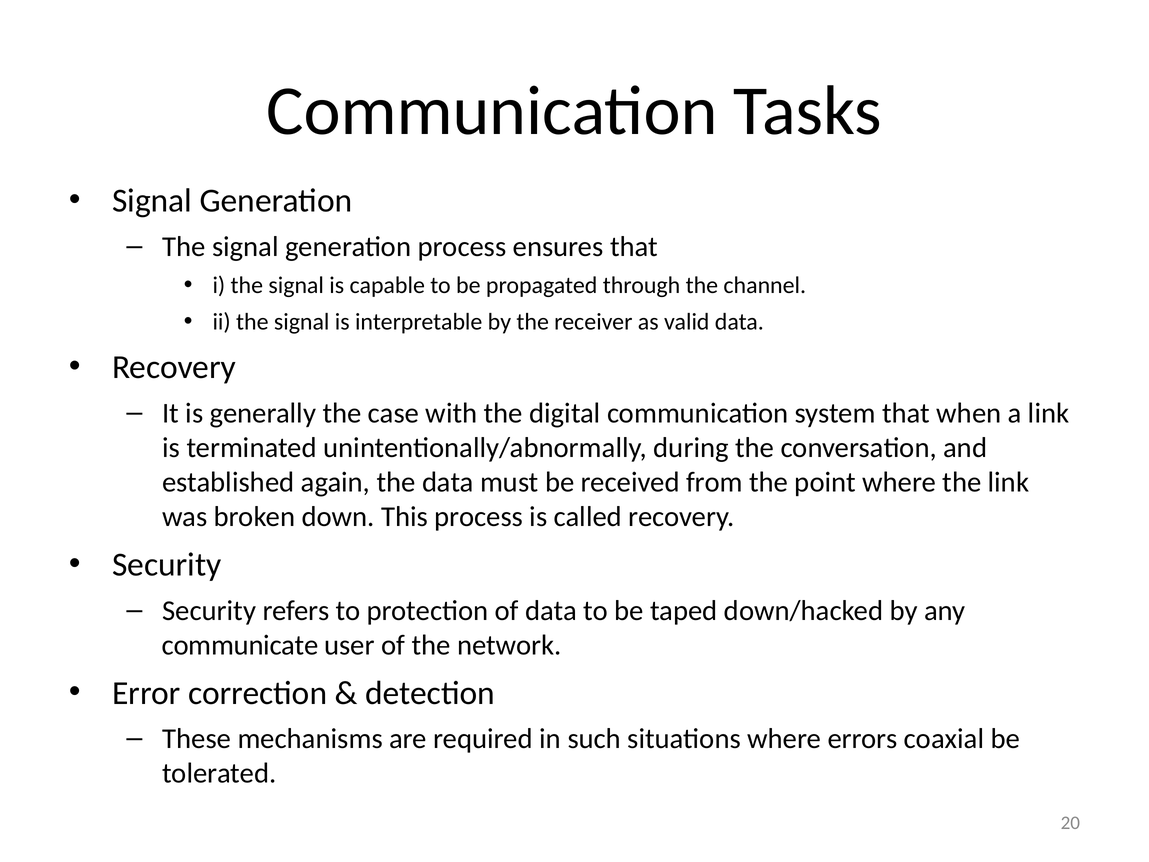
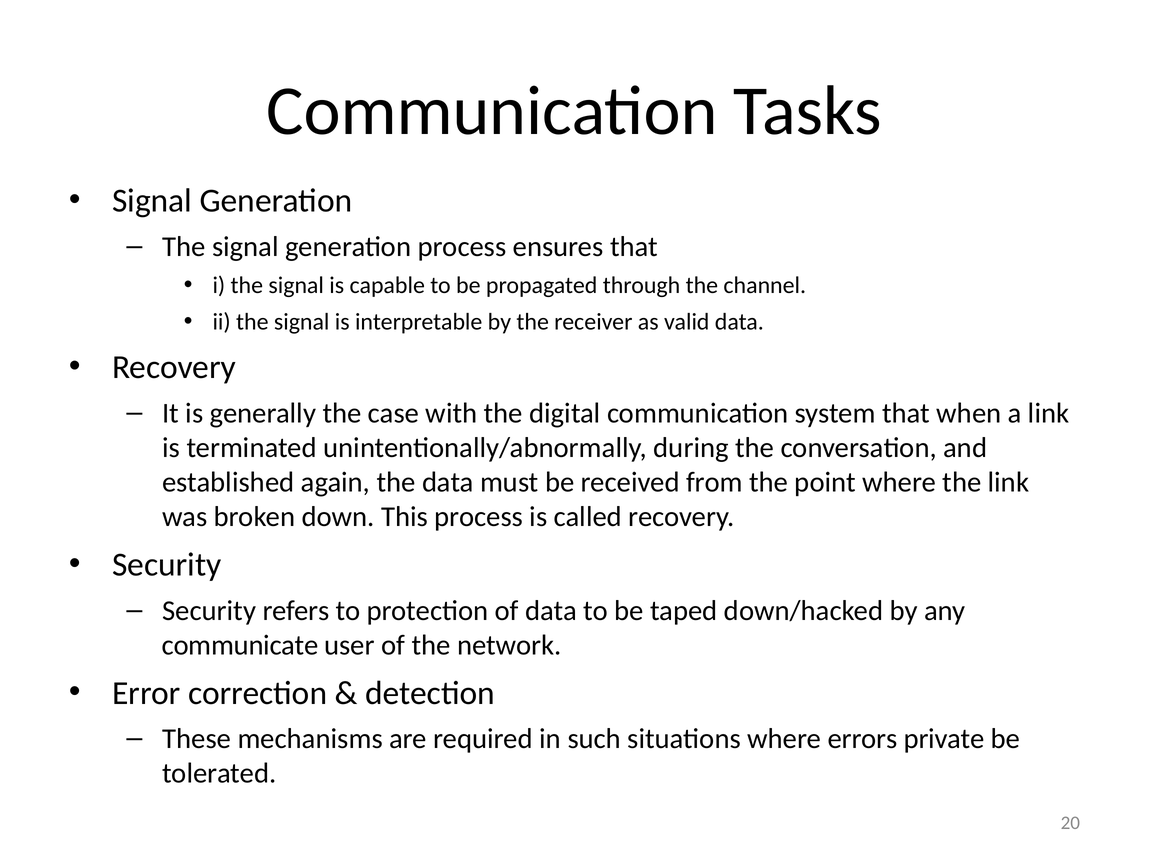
coaxial: coaxial -> private (944, 739)
